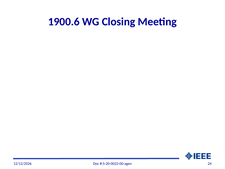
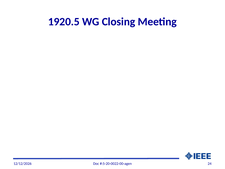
1900.6: 1900.6 -> 1920.5 (64, 22)
